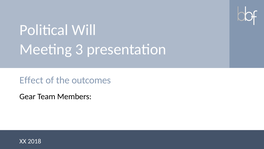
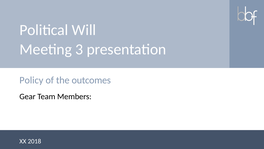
Effect: Effect -> Policy (31, 80)
